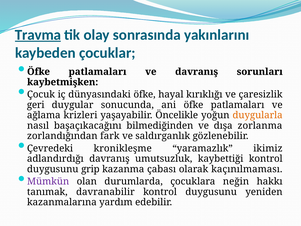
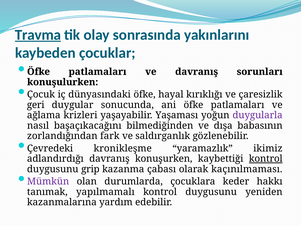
kaybetmişken: kaybetmişken -> konuşulurken (63, 82)
Öncelikle: Öncelikle -> Yaşaması (177, 115)
duygularla colour: orange -> purple (258, 115)
zorlanma: zorlanma -> babasının (260, 125)
umutsuzluk: umutsuzluk -> konuşurken (164, 159)
kontrol underline: none -> present (266, 159)
neğin: neğin -> keder (236, 181)
davranabilir: davranabilir -> yapılmamalı (105, 192)
